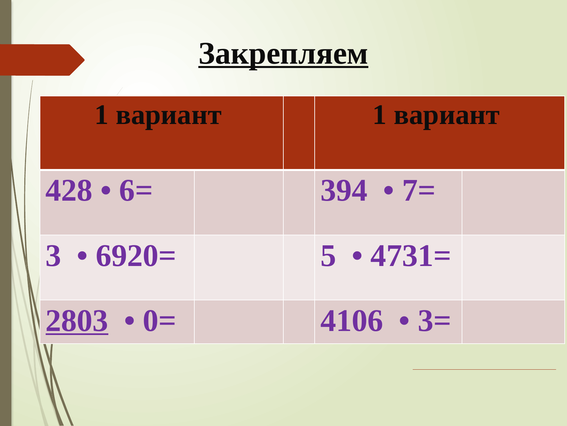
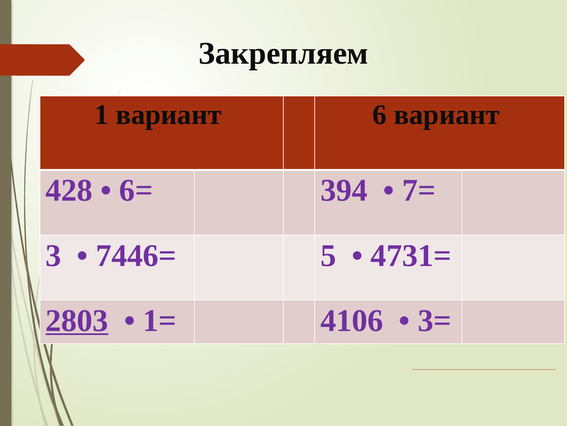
Закрепляем underline: present -> none (283, 53)
вариант 1: 1 -> 6 (380, 115)
6920=: 6920= -> 7446= (136, 255)
0=: 0= -> 1= (160, 320)
